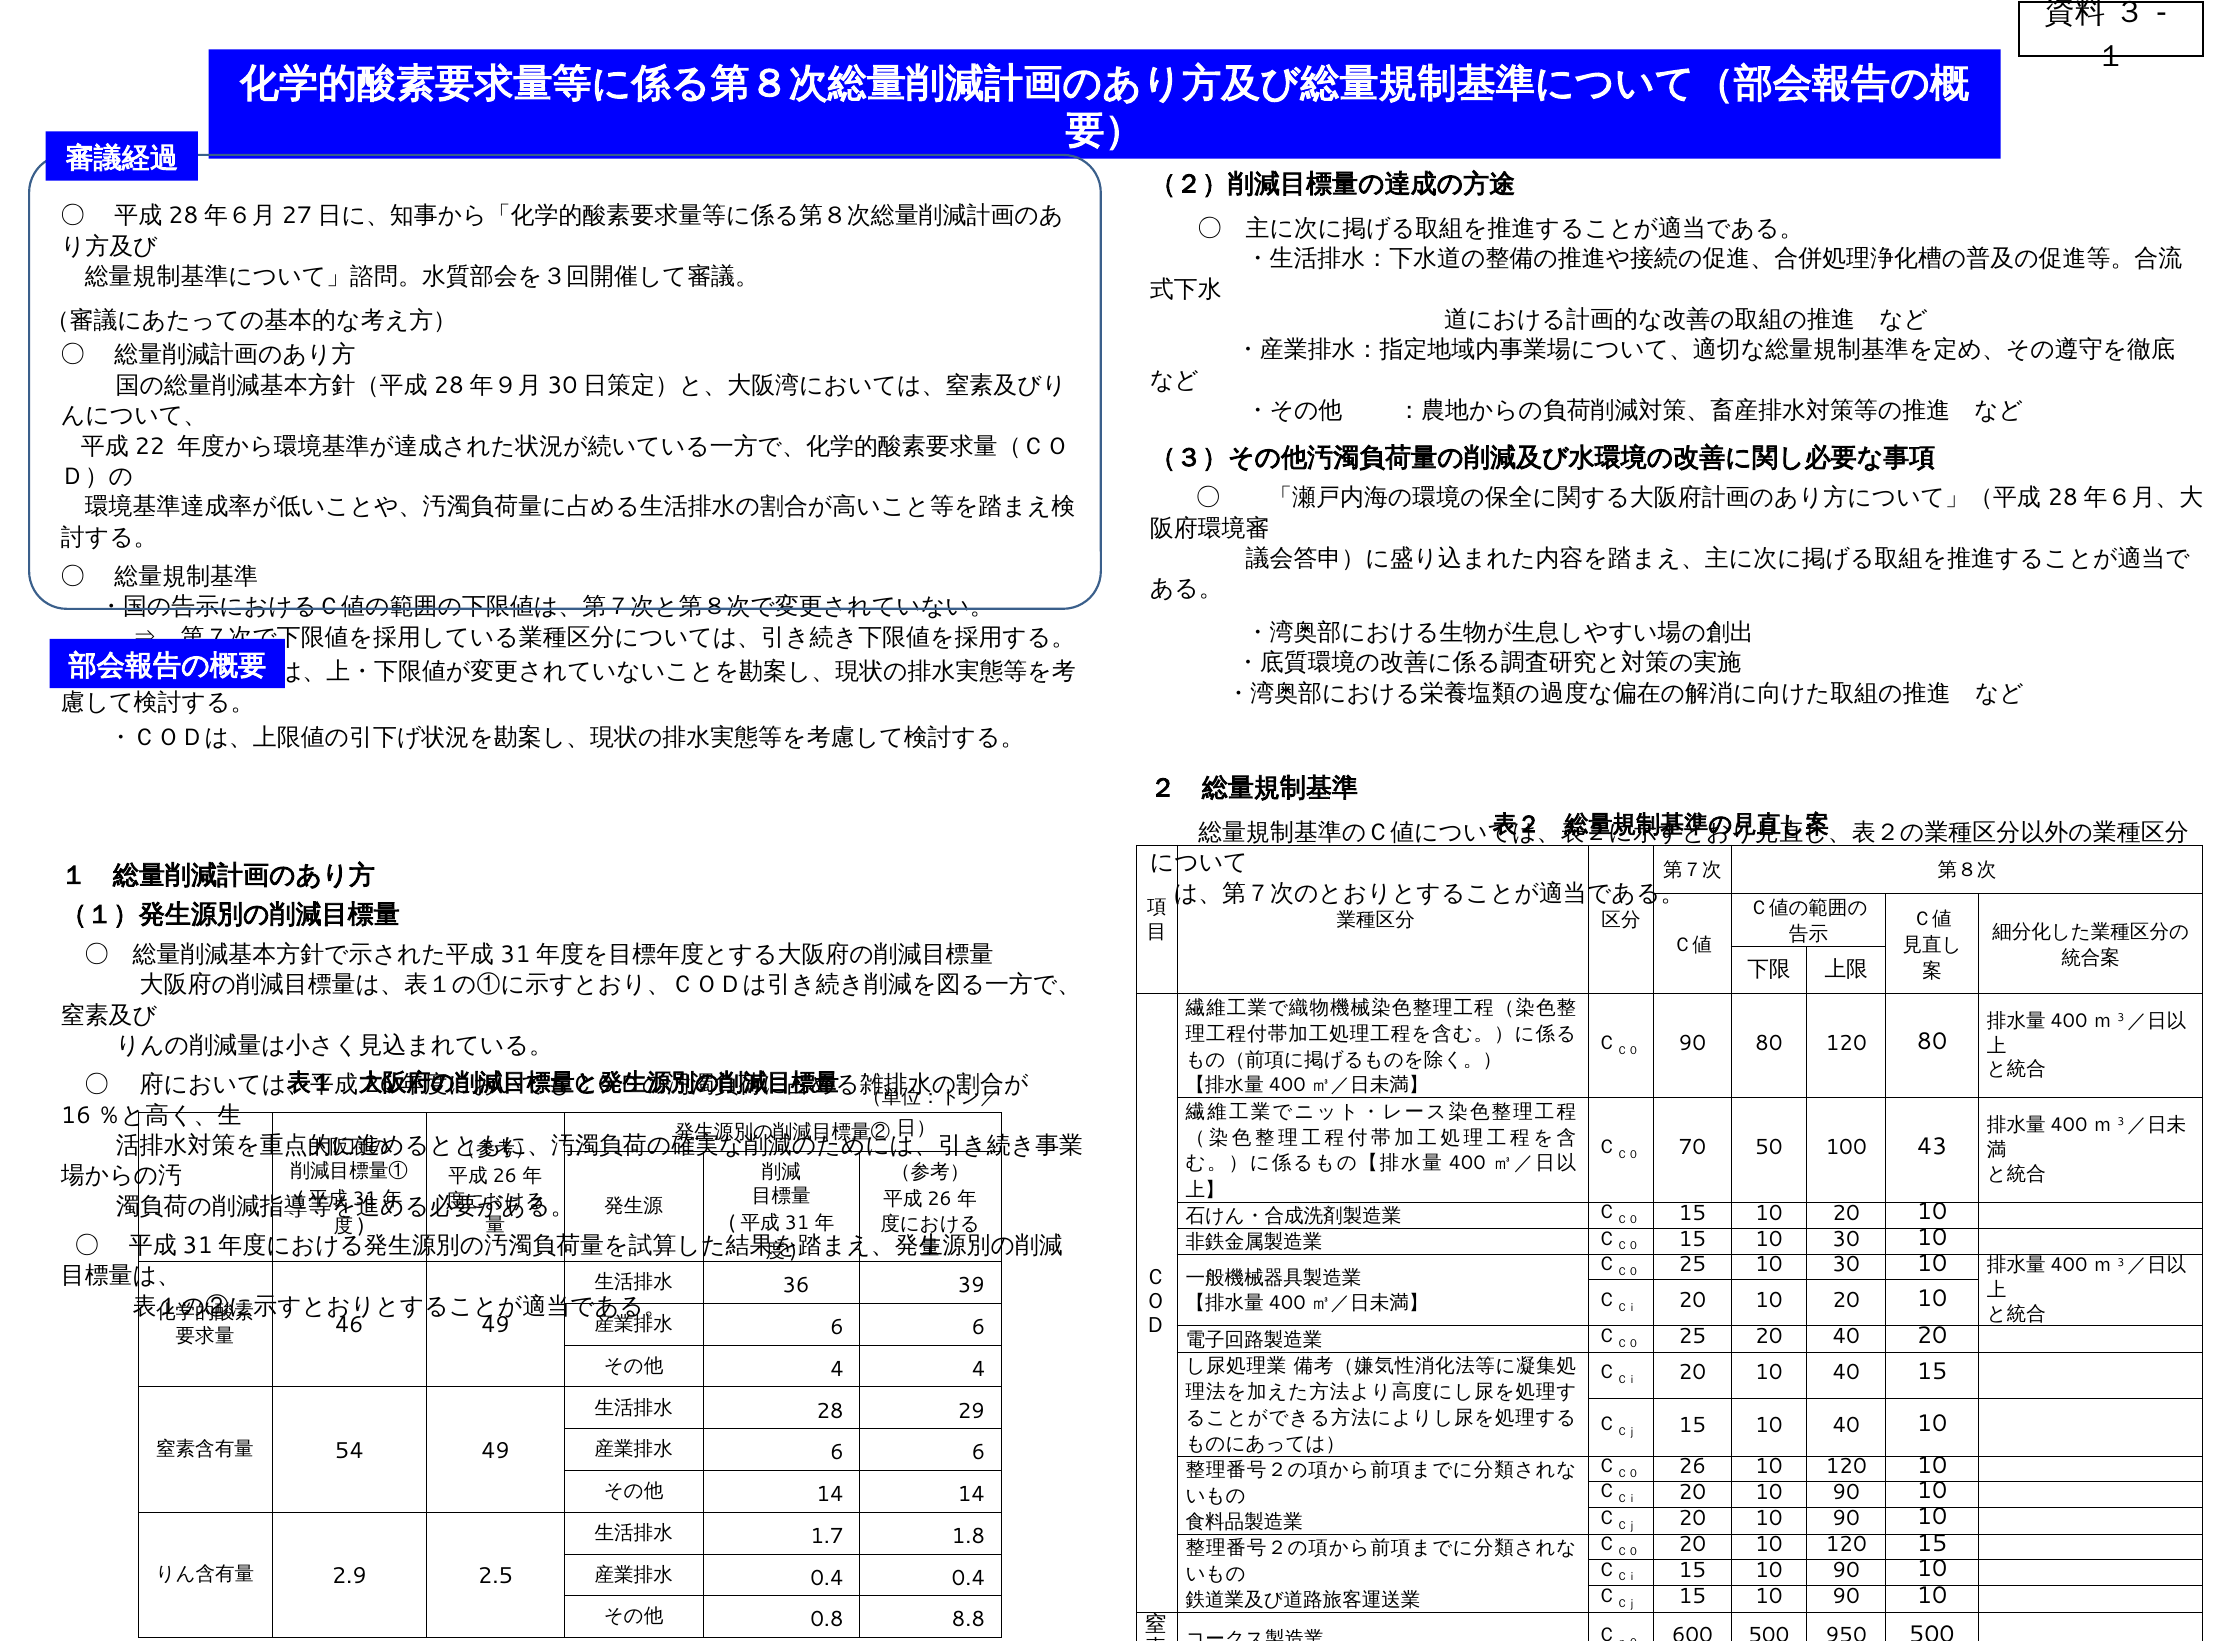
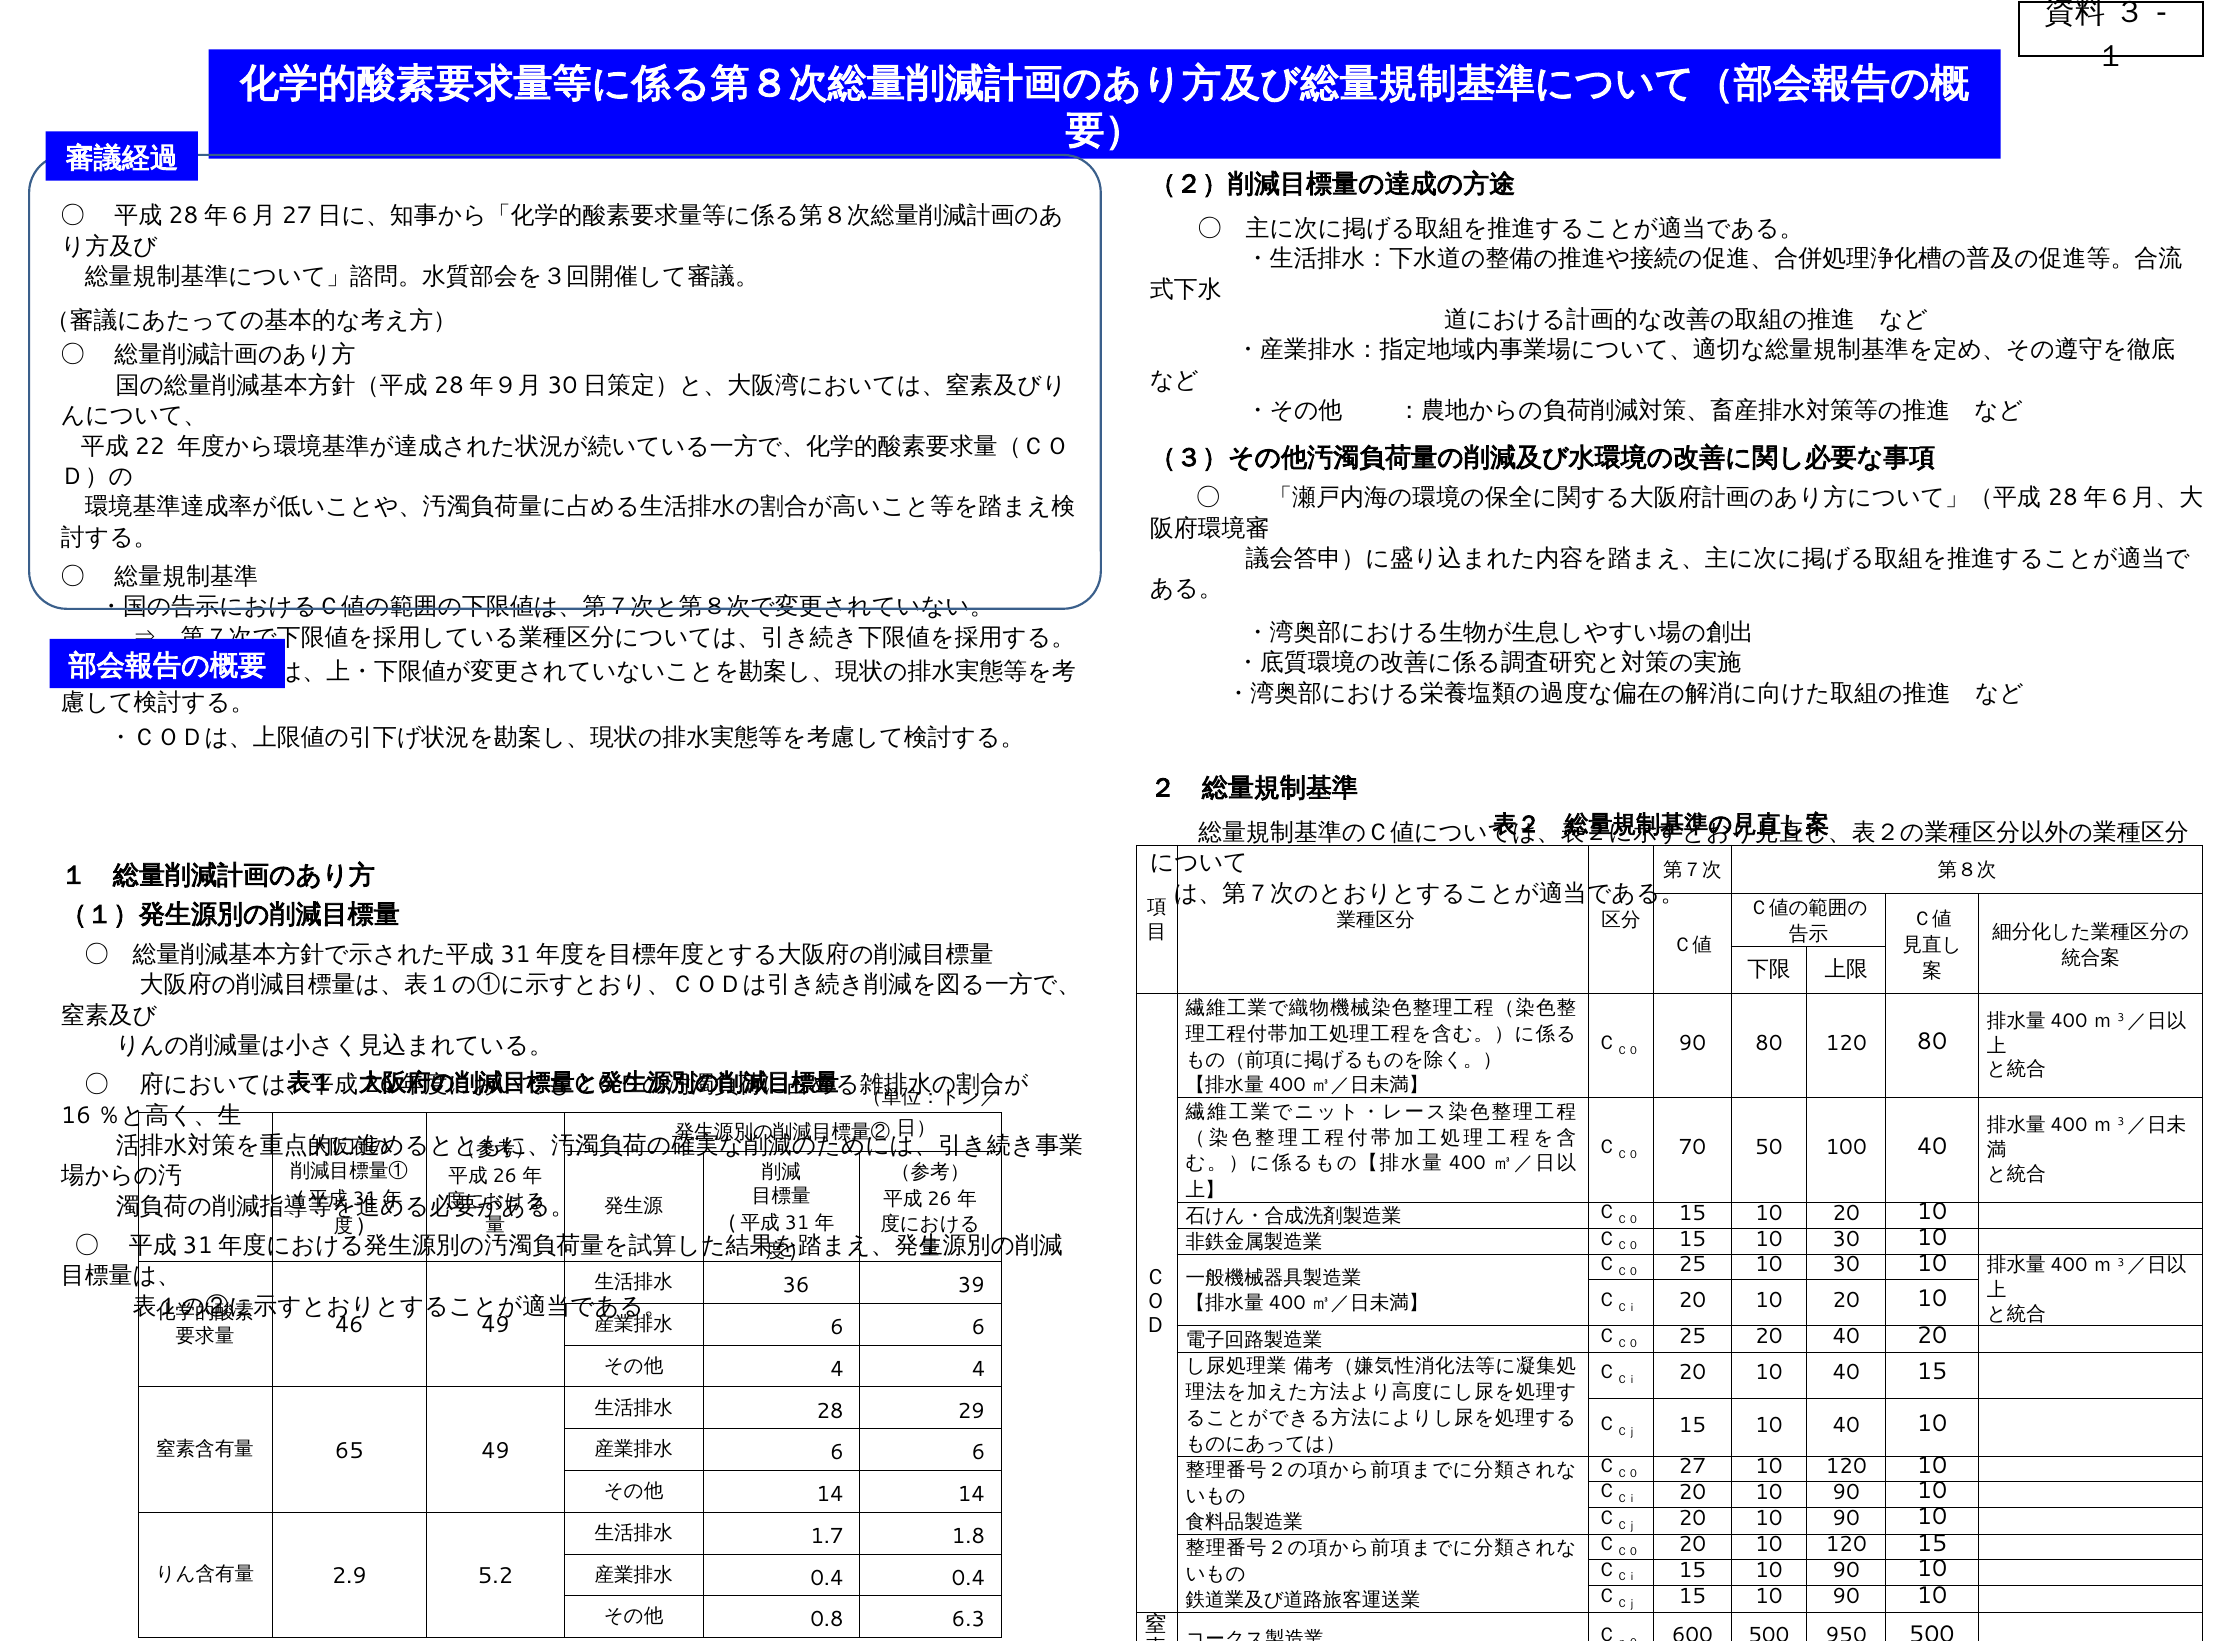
100 43: 43 -> 40 (1932, 1147)
54: 54 -> 65 (349, 1451)
26: 26 -> 27 (1692, 1467)
2.5: 2.5 -> 5.2 (495, 1576)
8.8: 8.8 -> 6.3 (968, 1620)
